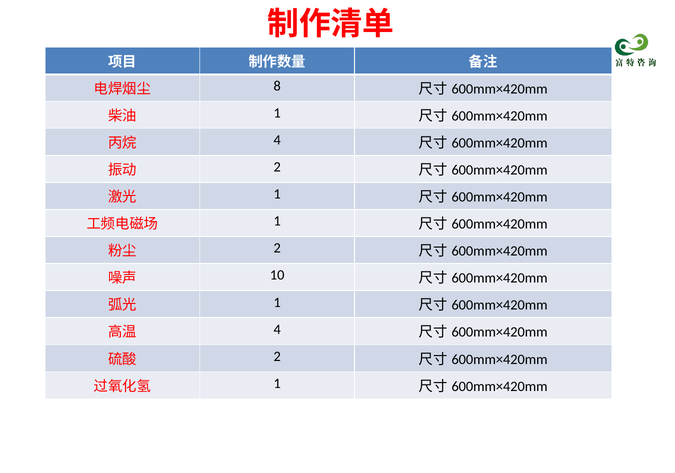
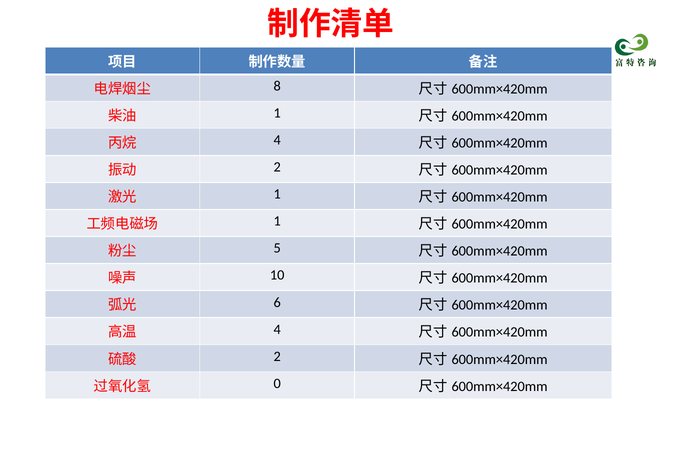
2: 2 -> 5 (277, 248)
1: 1 -> 6 (277, 302)
1: 1 -> 0 (277, 383)
